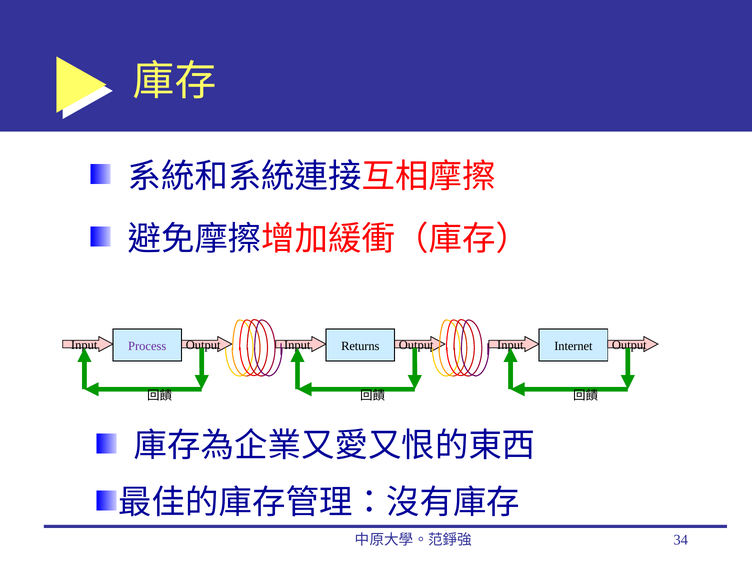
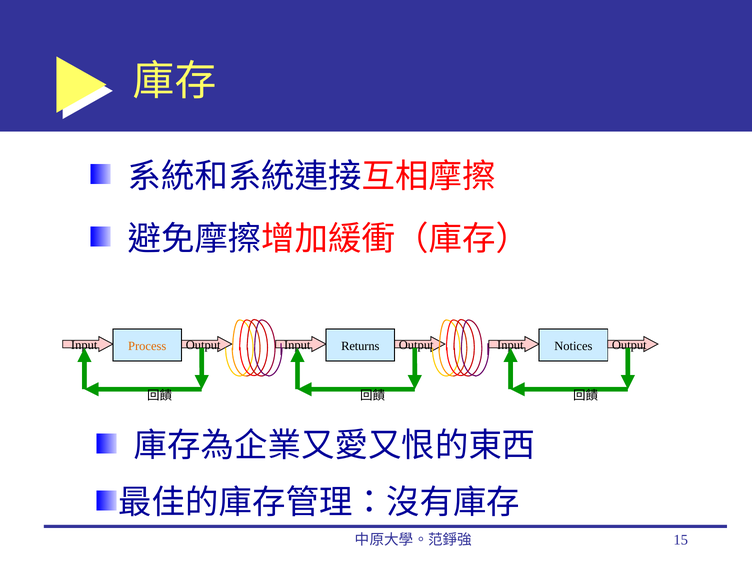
Process colour: purple -> orange (147, 346)
Internet: Internet -> Notices (573, 346)
34: 34 -> 15 (681, 540)
